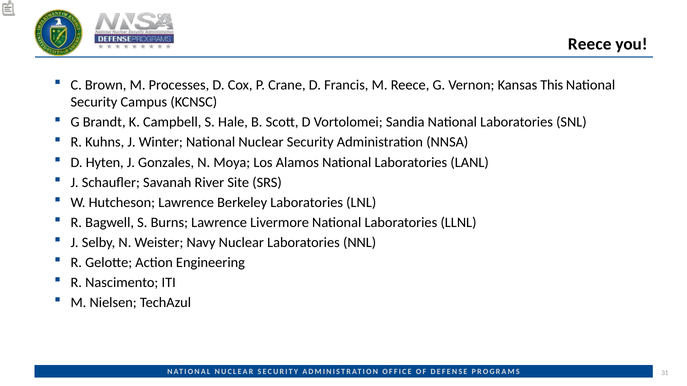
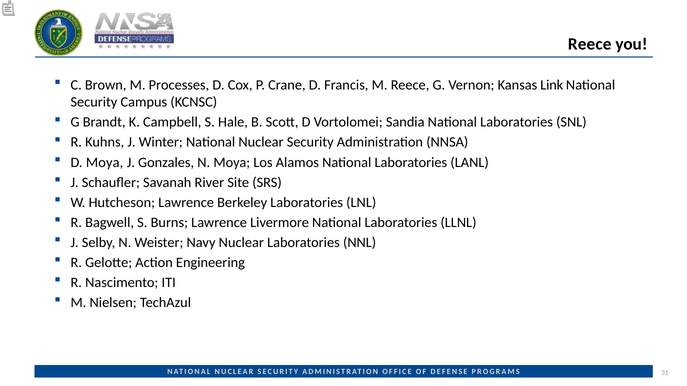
This: This -> Link (552, 85)
D Hyten: Hyten -> Moya (105, 162)
